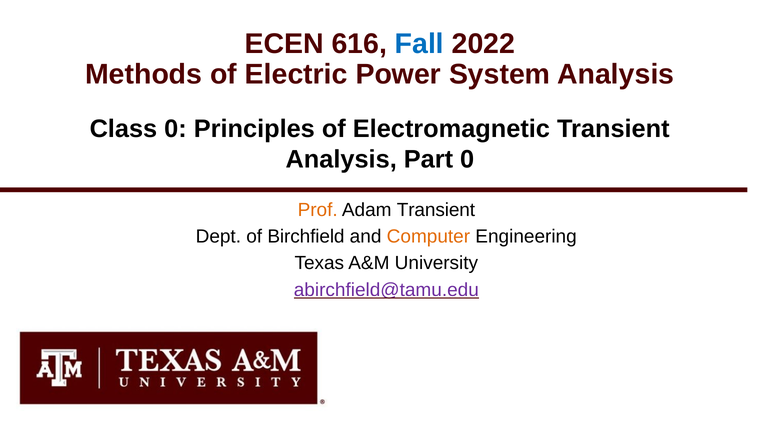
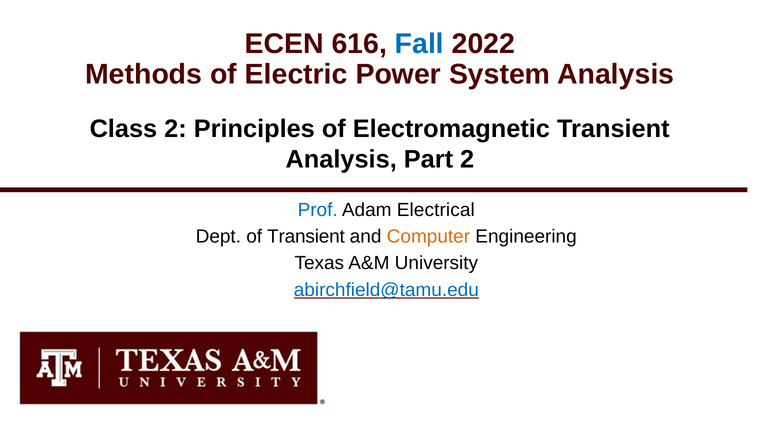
Class 0: 0 -> 2 (176, 129)
Part 0: 0 -> 2 (467, 159)
Prof colour: orange -> blue (318, 210)
Adam Transient: Transient -> Electrical (436, 210)
of Birchfield: Birchfield -> Transient (306, 237)
abirchfield@tamu.edu colour: purple -> blue (386, 290)
